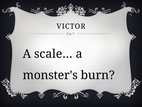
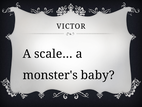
burn: burn -> baby (98, 75)
